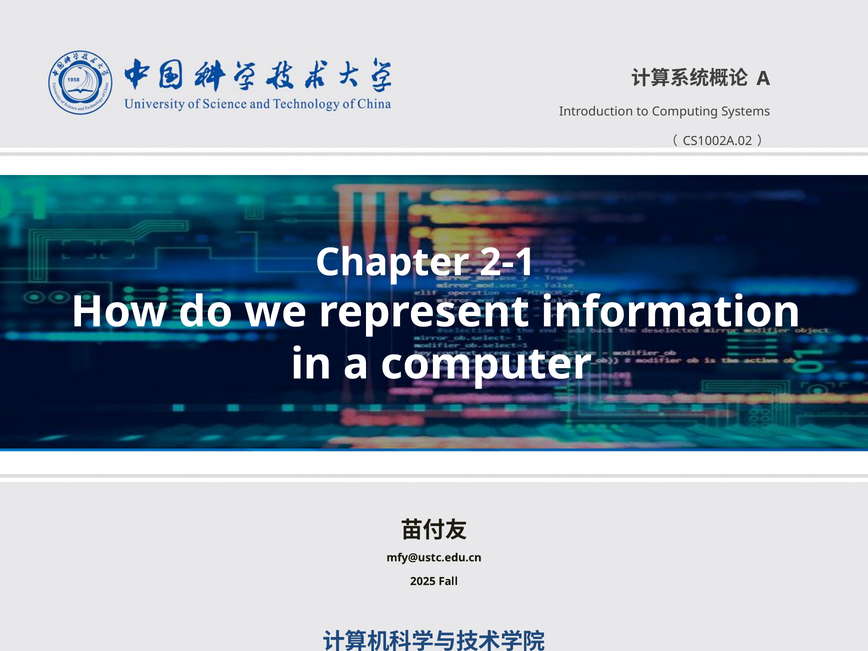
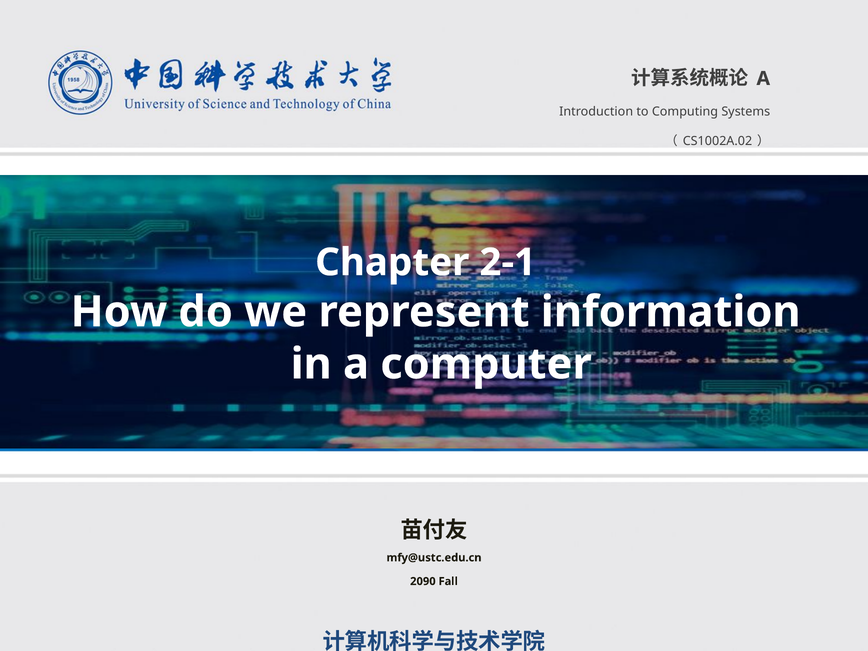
2025: 2025 -> 2090 (423, 581)
